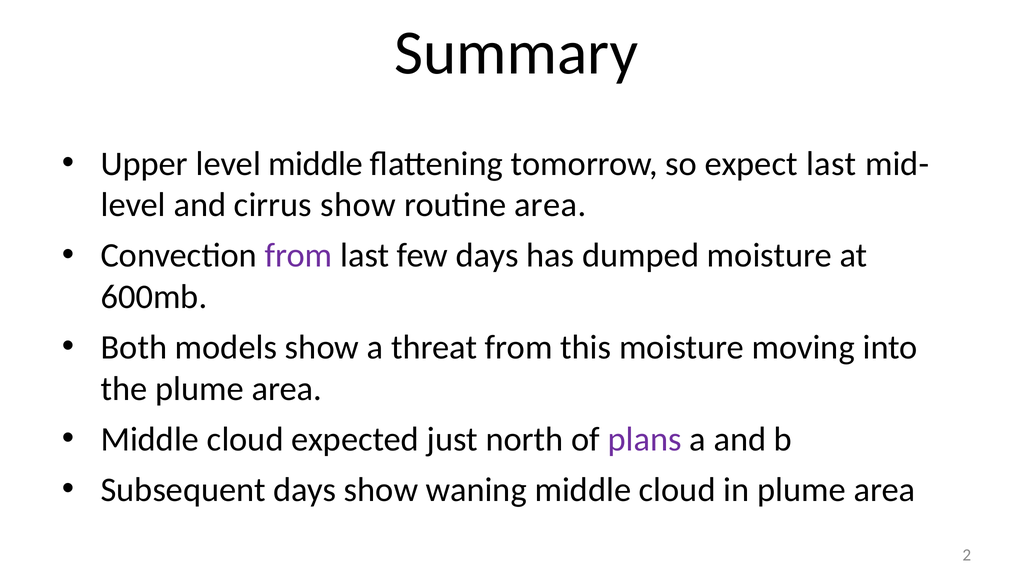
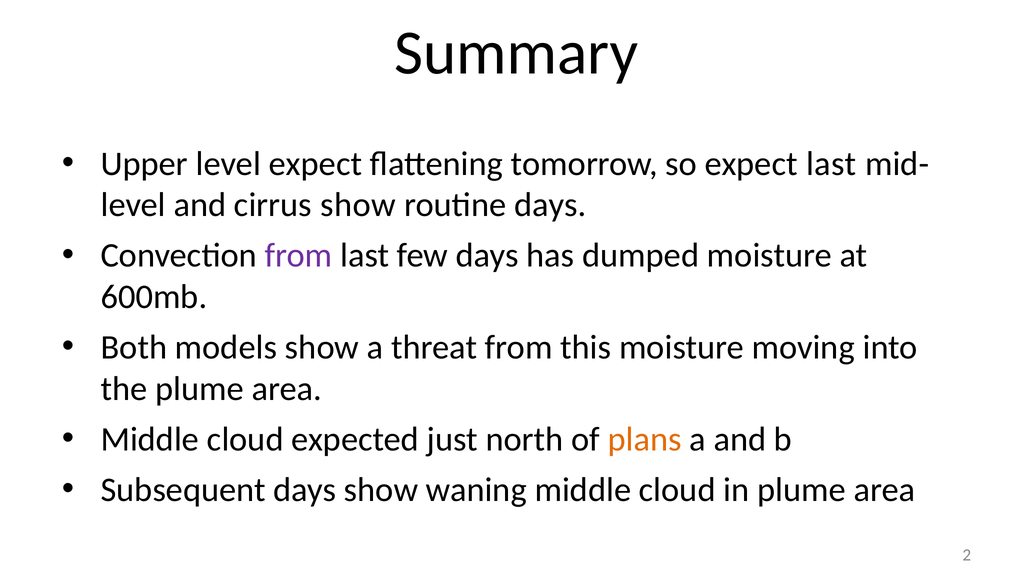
level middle: middle -> expect (315, 164)
routine area: area -> days (550, 205)
plans colour: purple -> orange (645, 439)
